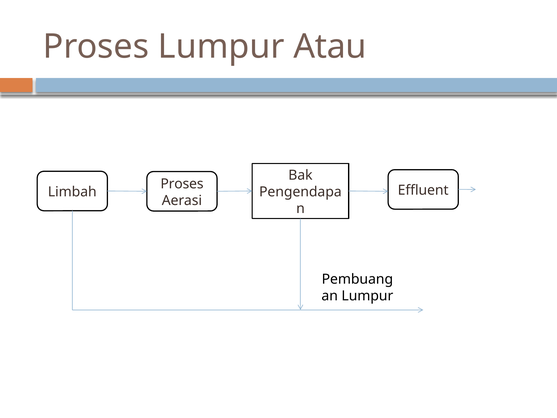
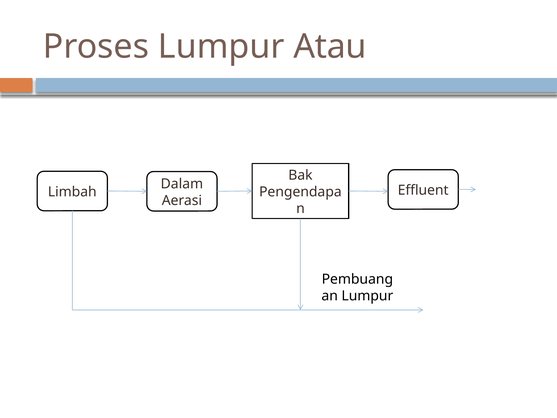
Proses: Proses -> Dalam (182, 184)
